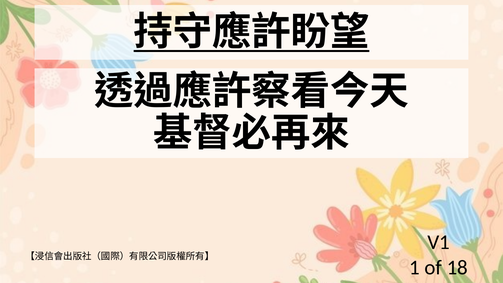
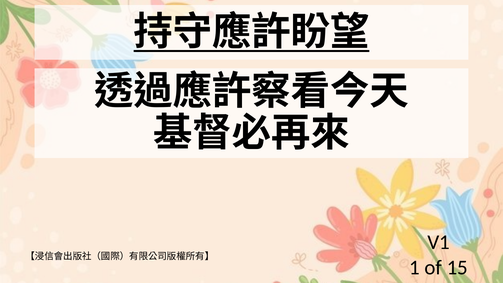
18: 18 -> 15 (457, 267)
